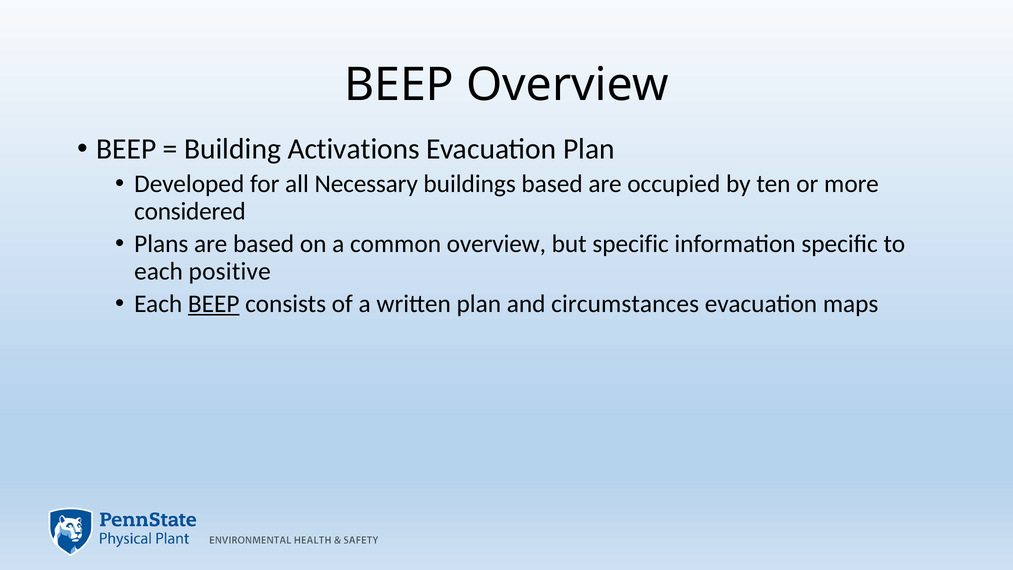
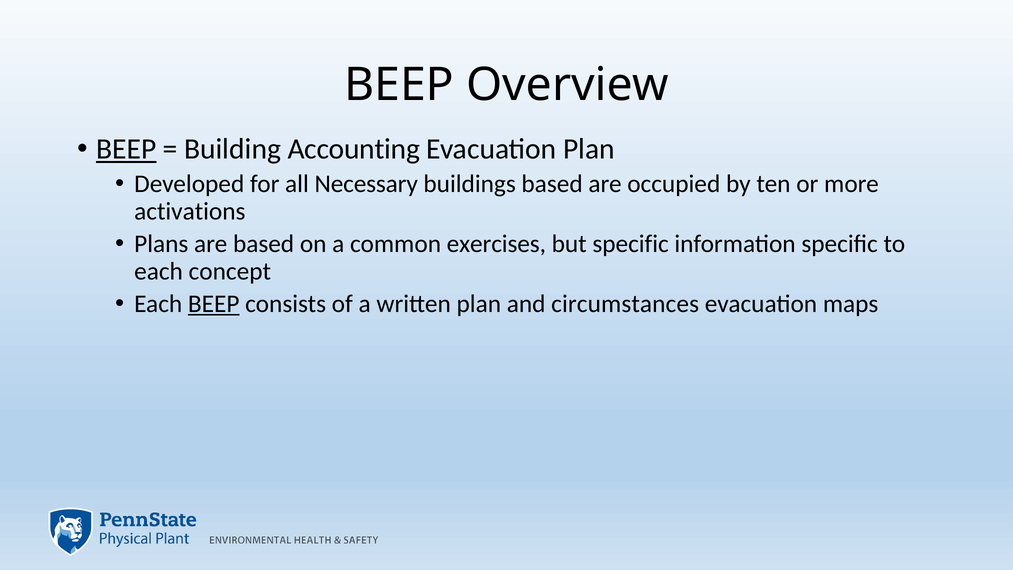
BEEP underline: none -> present (126, 149)
Activations: Activations -> Accounting (354, 149)
considered: considered -> activations (190, 211)
common overview: overview -> exercises (496, 244)
positive: positive -> concept (230, 271)
